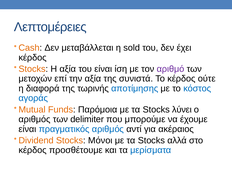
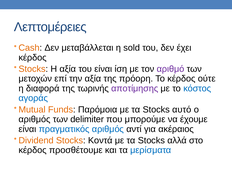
συνιστά: συνιστά -> πρόορη (136, 79)
αποτίμησης colour: blue -> purple (135, 88)
λύνει: λύνει -> αυτό (182, 110)
Μόνοι: Μόνοι -> Κοντά (100, 140)
